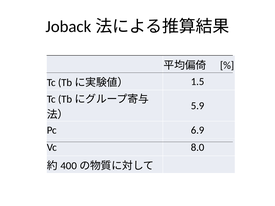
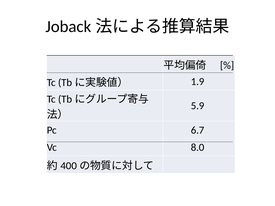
1.5: 1.5 -> 1.9 (198, 82)
6.9: 6.9 -> 6.7 (198, 130)
